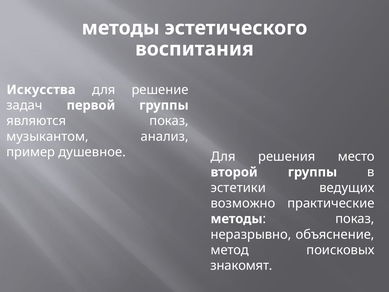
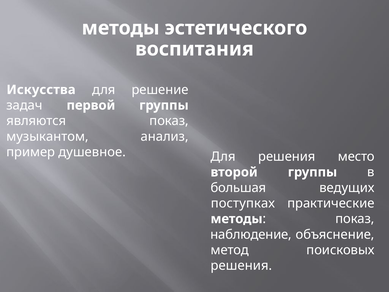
эстетики: эстетики -> большая (238, 188)
возможно: возможно -> поступках (243, 203)
неразрывно: неразрывно -> наблюдение (251, 234)
знакомят: знакомят -> решения (241, 265)
